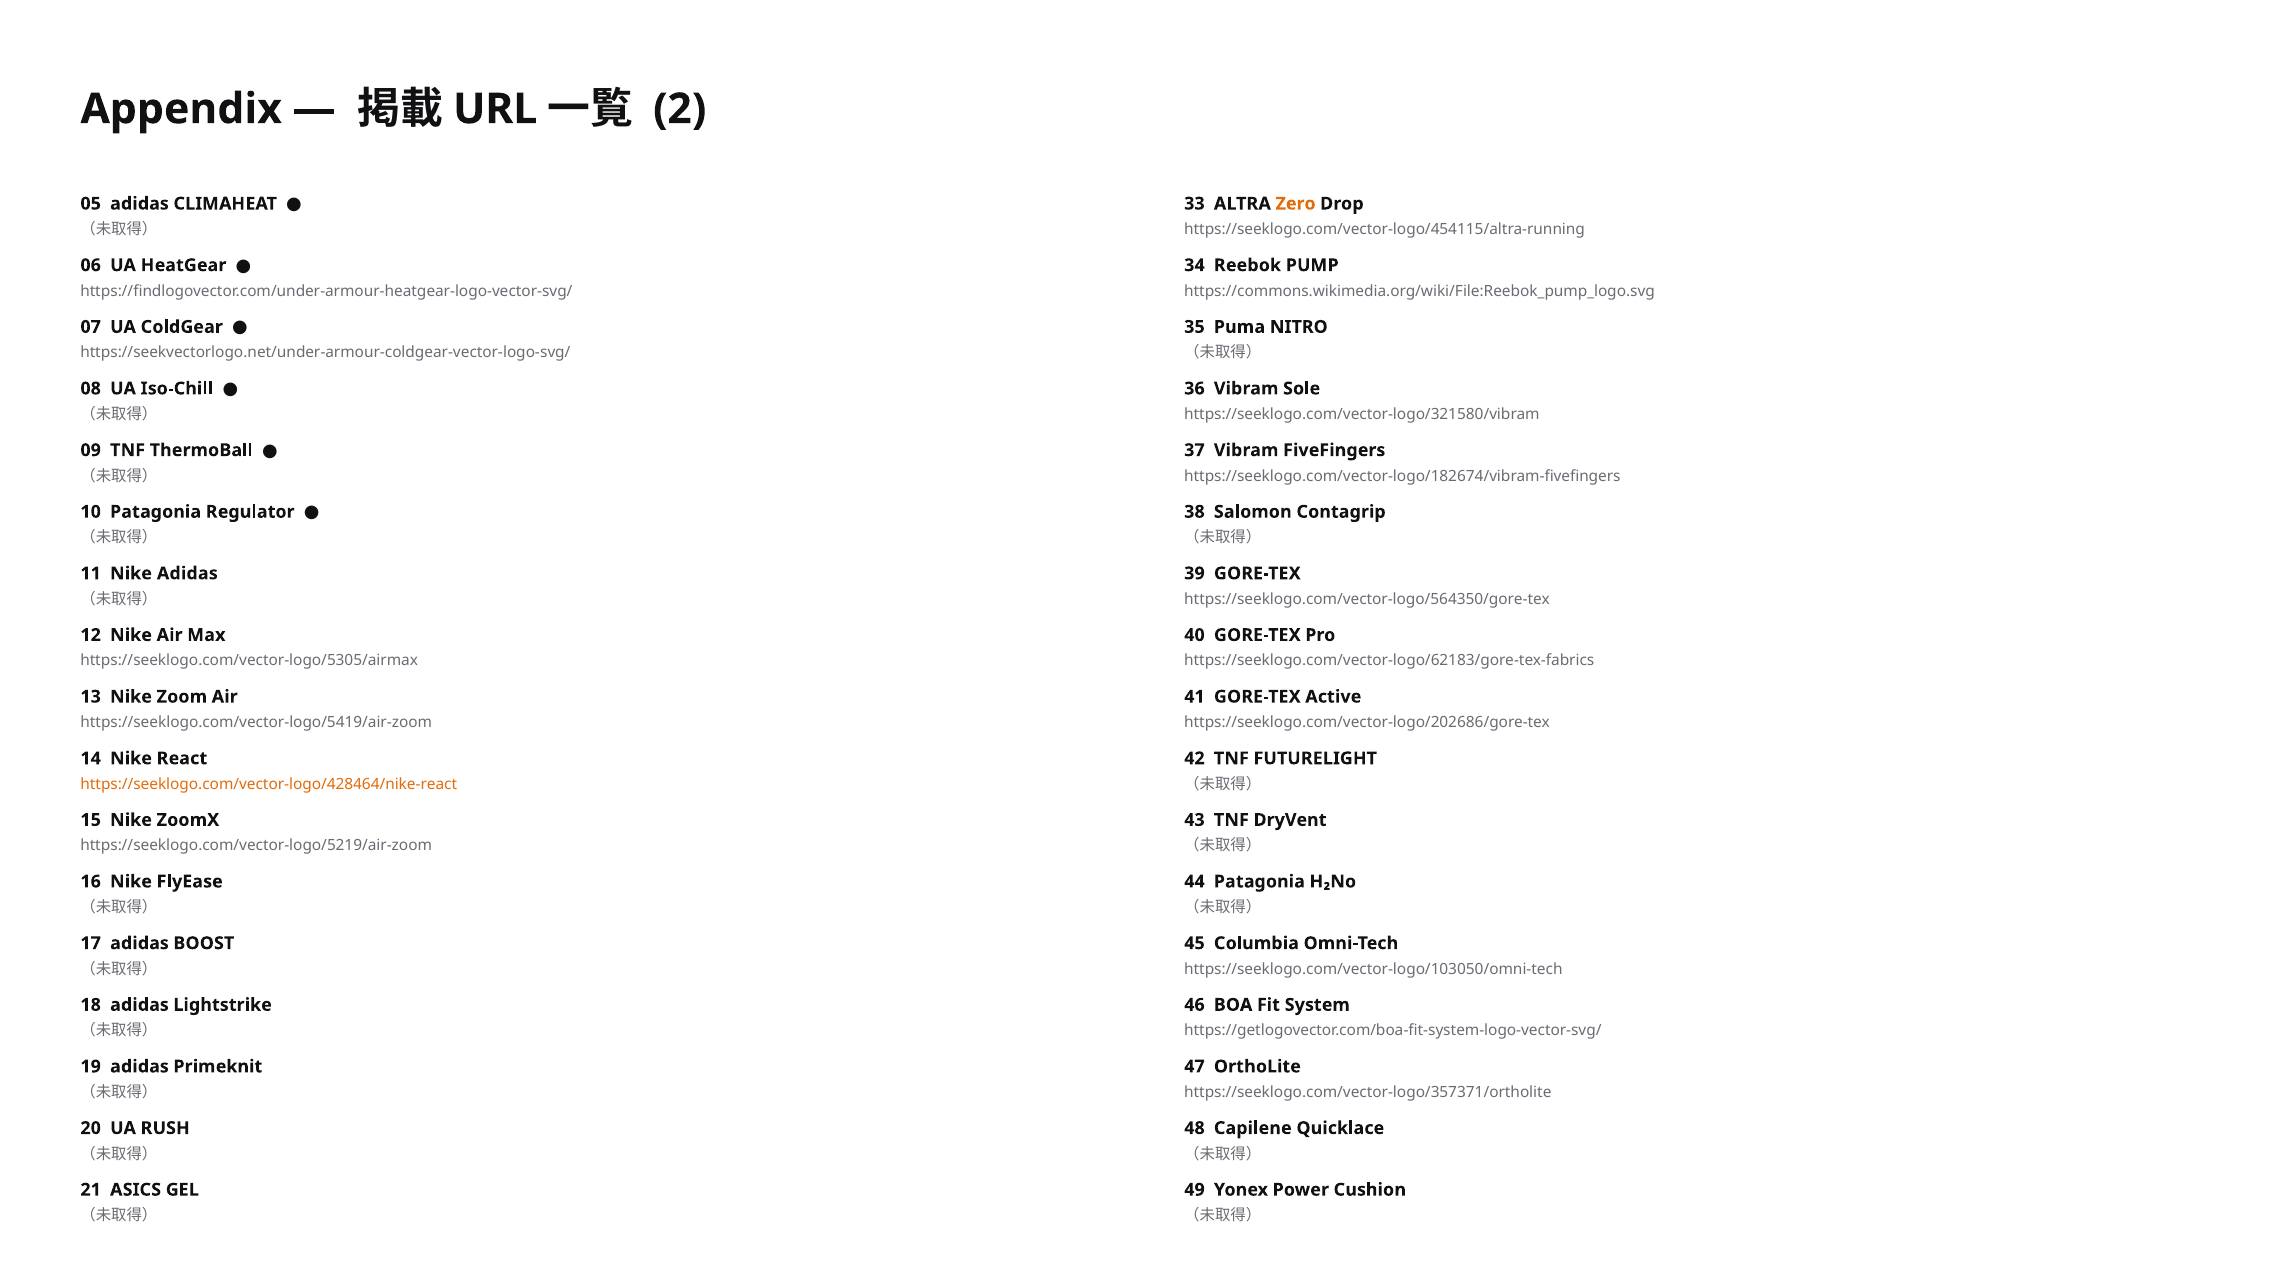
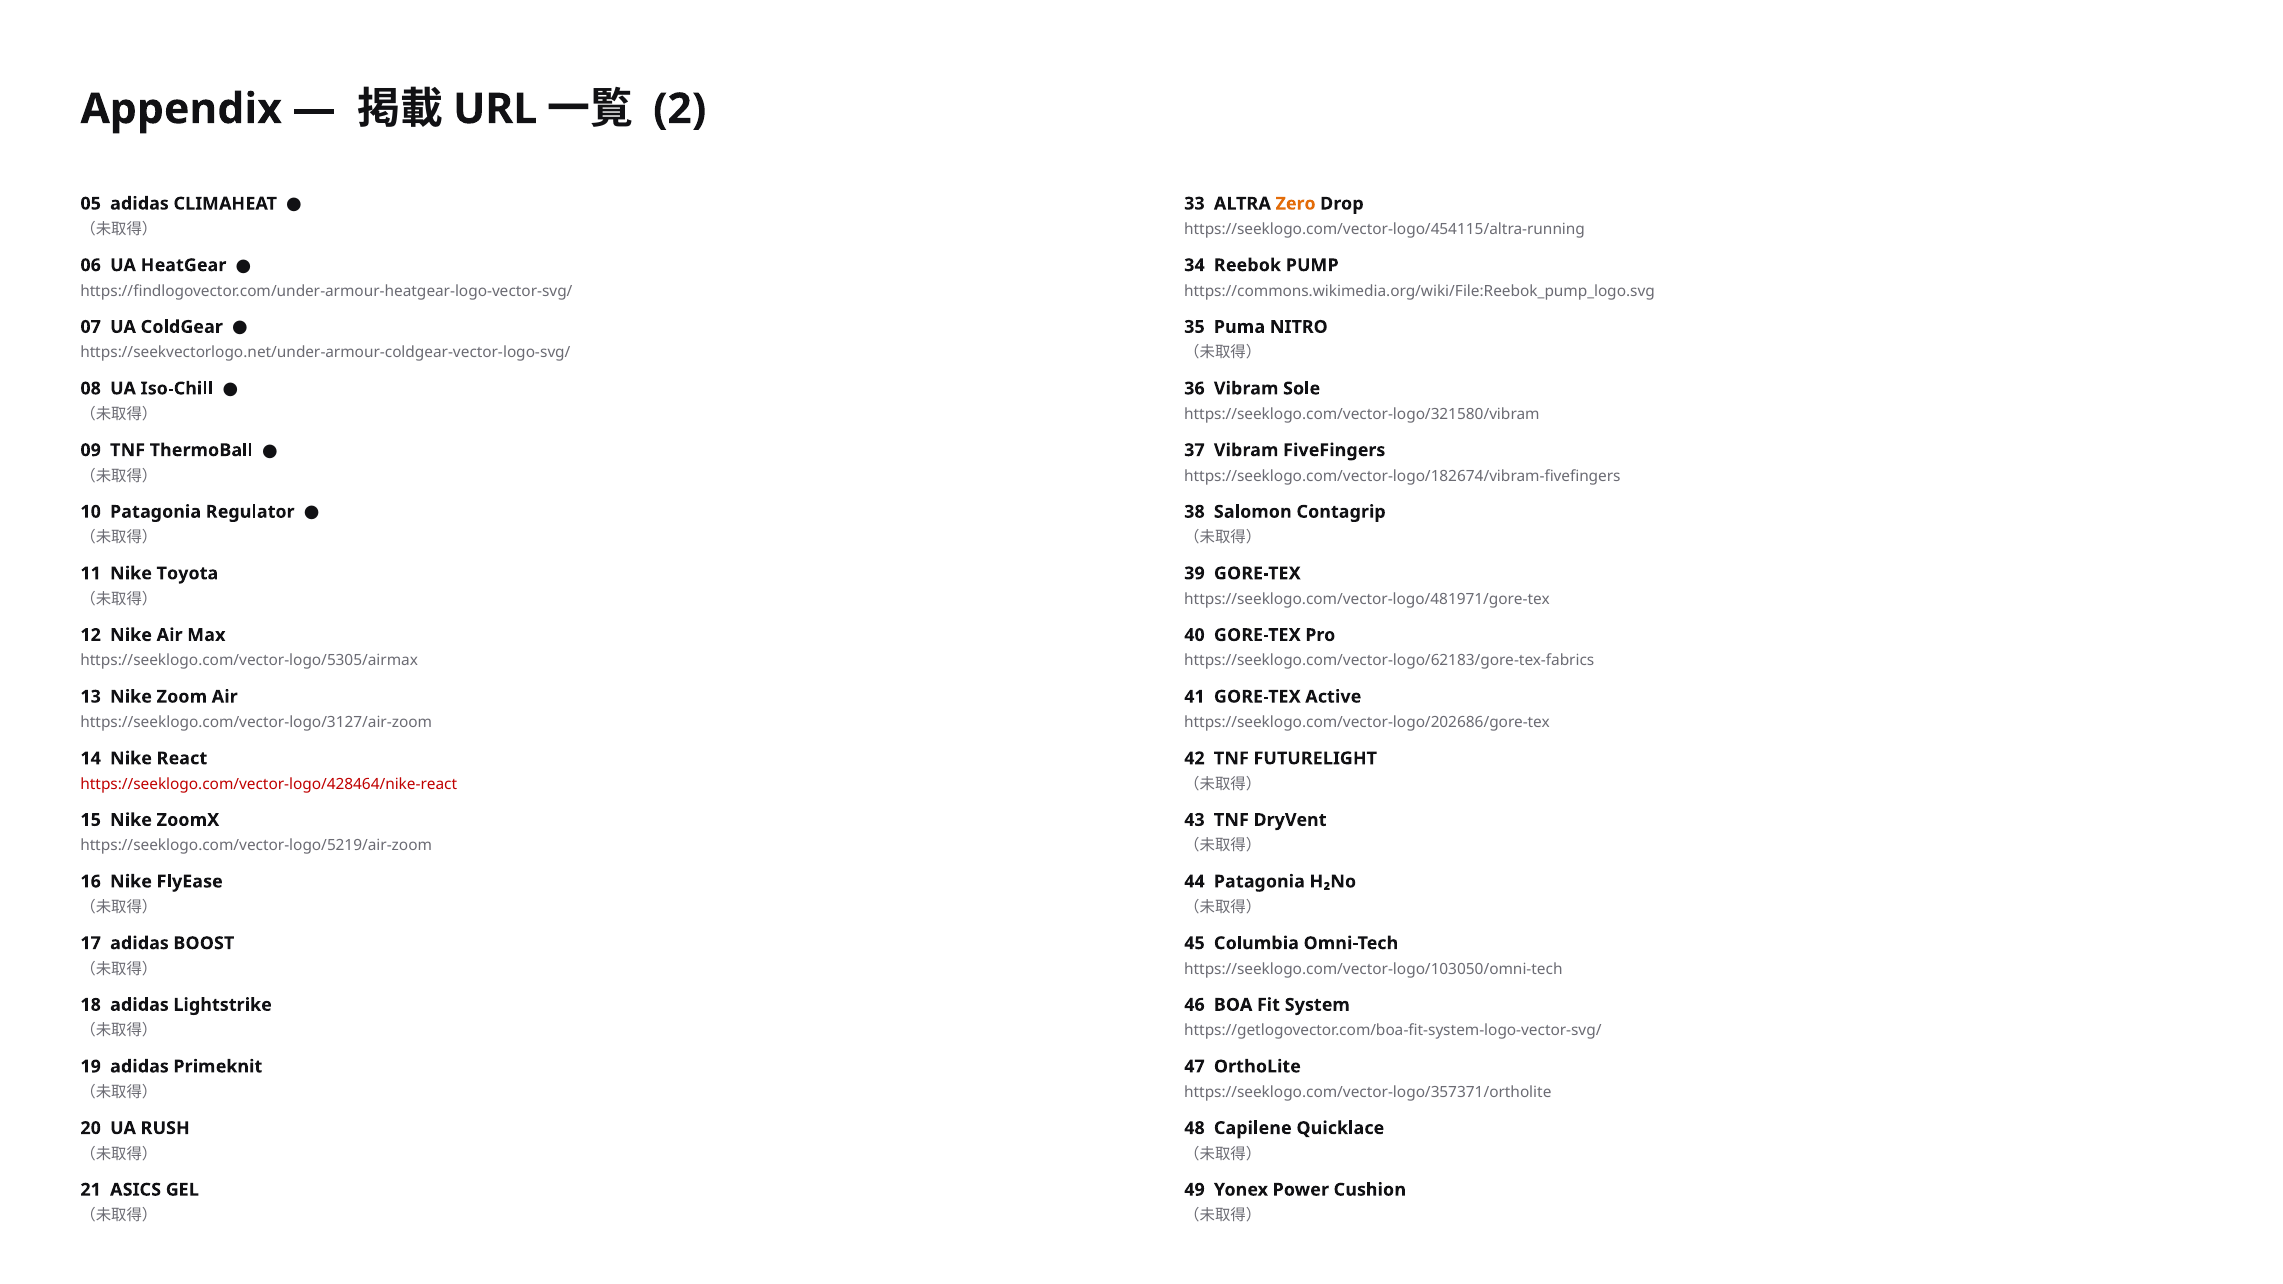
Nike Adidas: Adidas -> Toyota (187, 574)
https://seeklogo.com/vector-logo/564350/gore-tex: https://seeklogo.com/vector-logo/564350/gore-tex -> https://seeklogo.com/vector-logo/481971/gore-tex (1367, 599)
https://seeklogo.com/vector-logo/5419/air-zoom: https://seeklogo.com/vector-logo/5419/air-zoom -> https://seeklogo.com/vector-logo/3127/air-zoom (256, 723)
https://seeklogo.com/vector-logo/428464/nike-react colour: orange -> red (269, 784)
